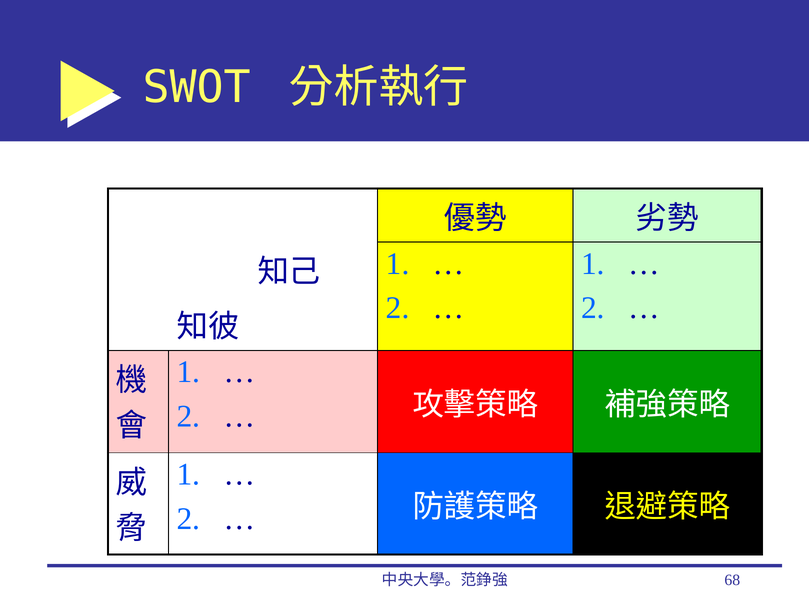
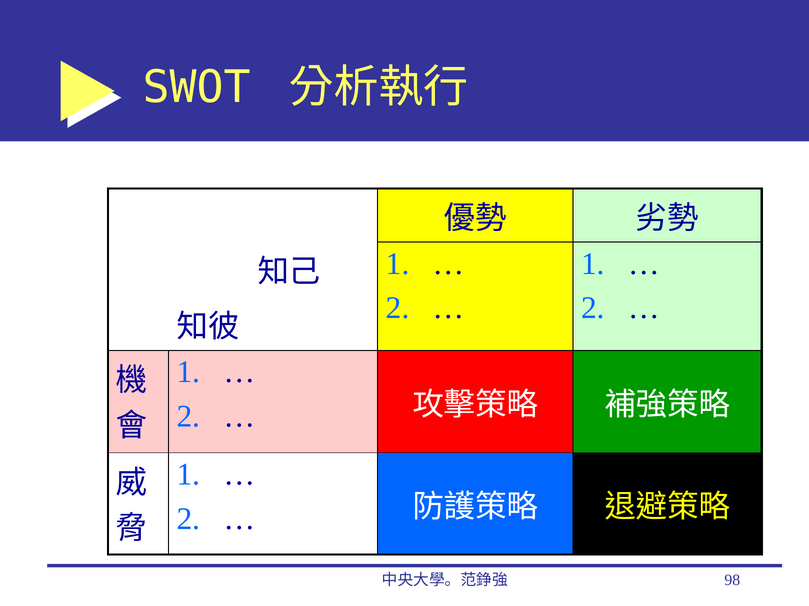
68: 68 -> 98 (732, 581)
